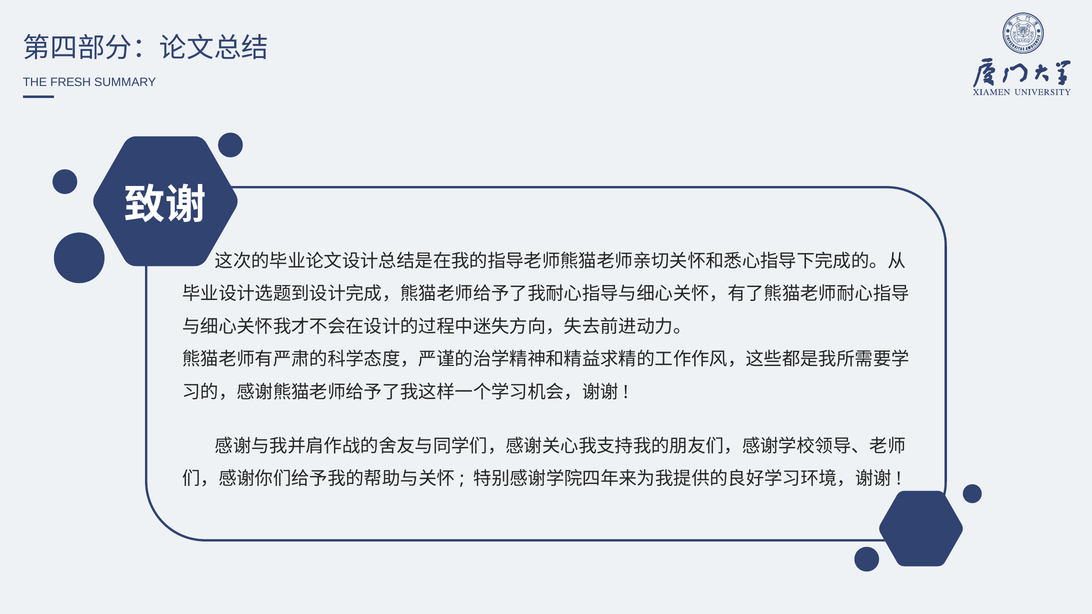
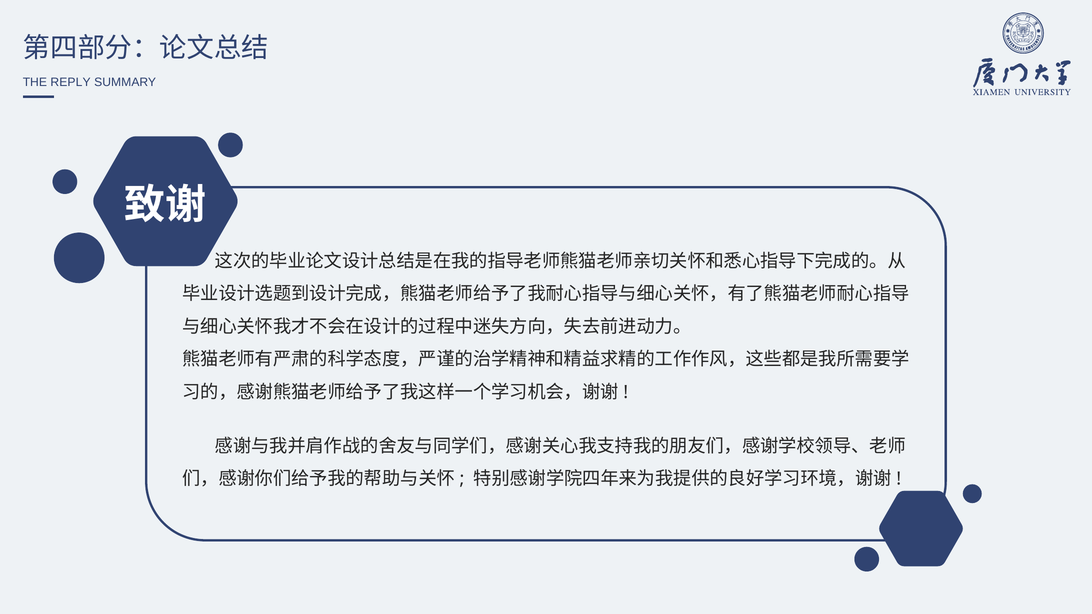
FRESH: FRESH -> REPLY (71, 82)
